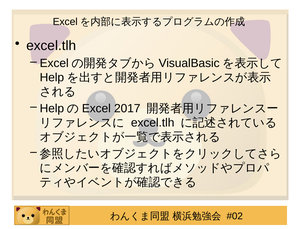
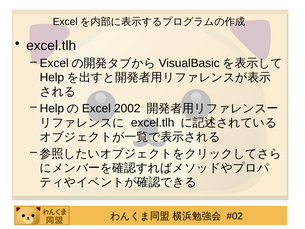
2017: 2017 -> 2002 (127, 108)
